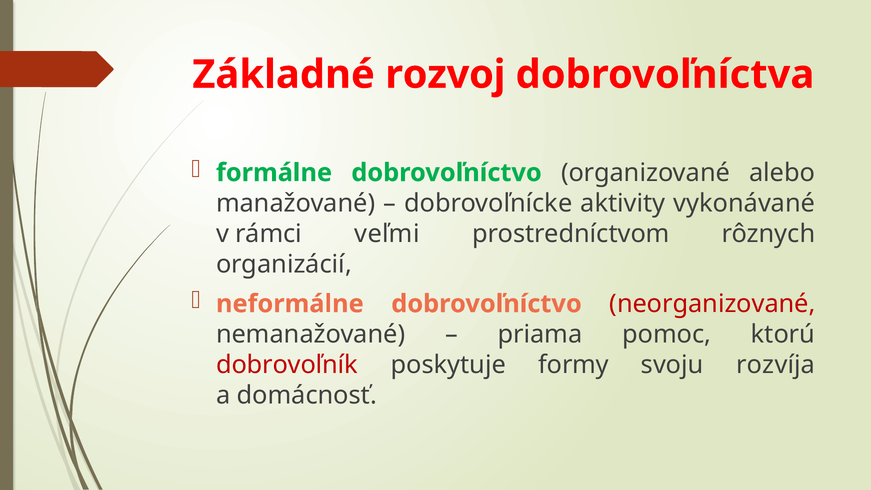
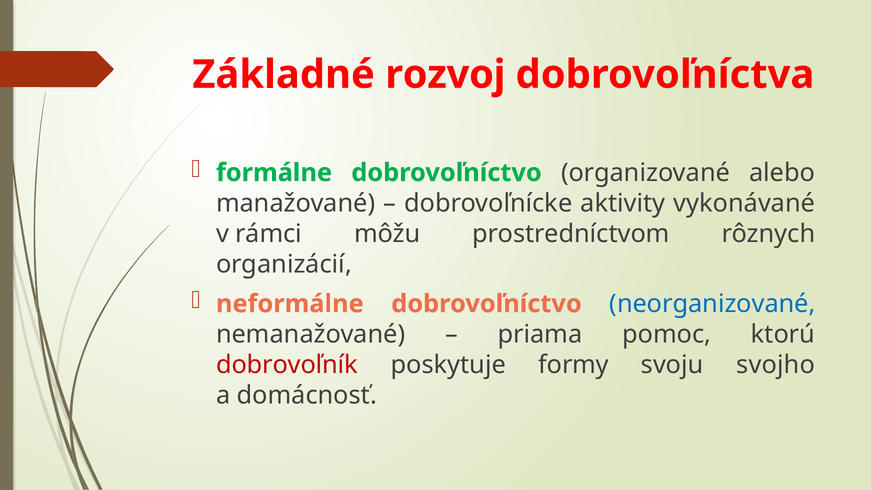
veľmi: veľmi -> môžu (387, 234)
neorganizované colour: red -> blue (712, 304)
rozvíja: rozvíja -> svojho (776, 365)
